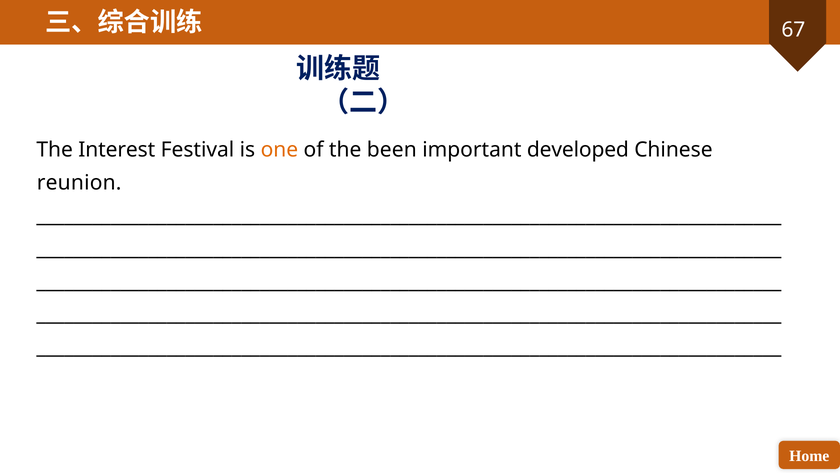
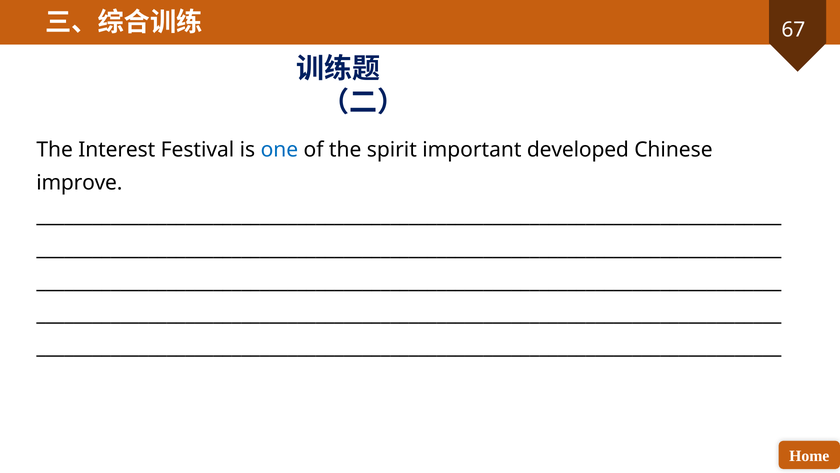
one colour: orange -> blue (279, 150)
been: been -> spirit (392, 150)
reunion: reunion -> improve (79, 183)
